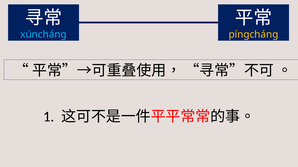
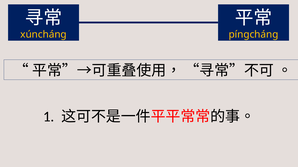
xúncháng colour: light blue -> yellow (44, 34)
